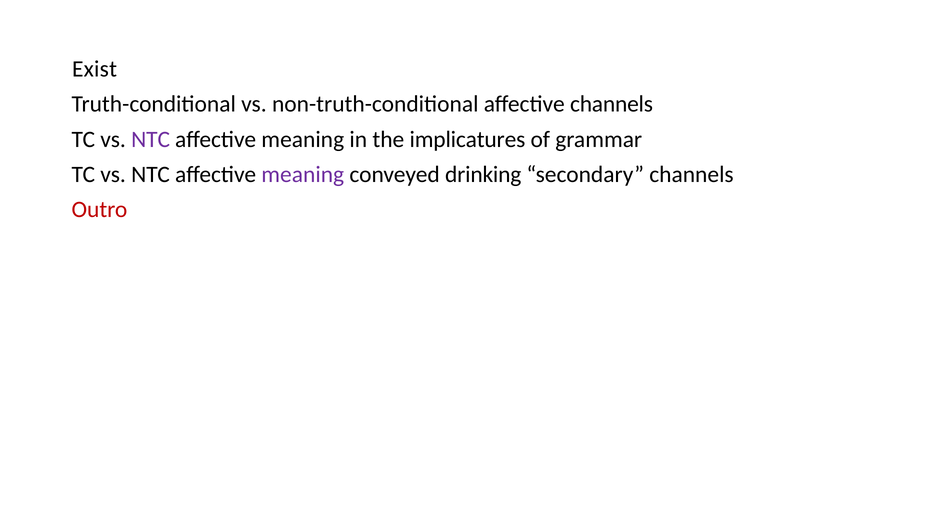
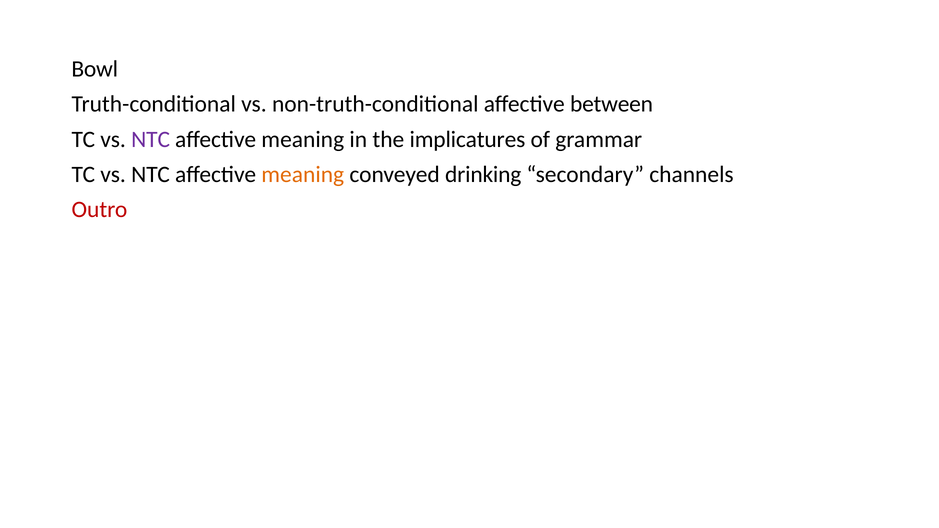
Exist: Exist -> Bowl (95, 69)
affective channels: channels -> between (612, 104)
meaning colour: purple -> orange (303, 174)
